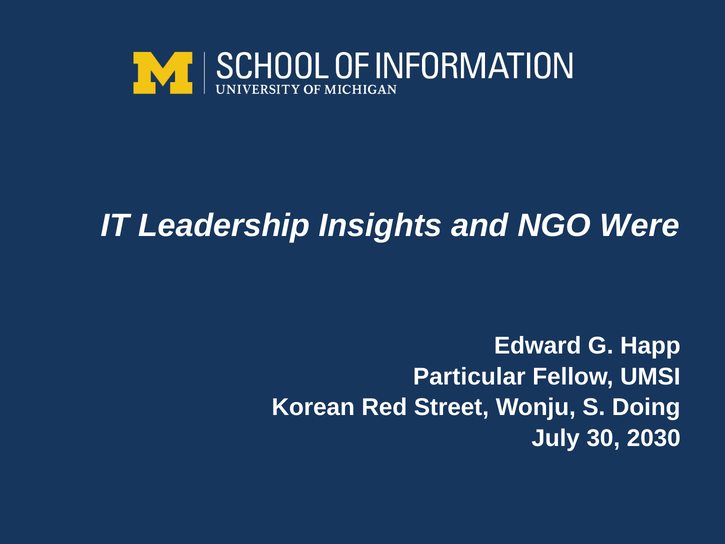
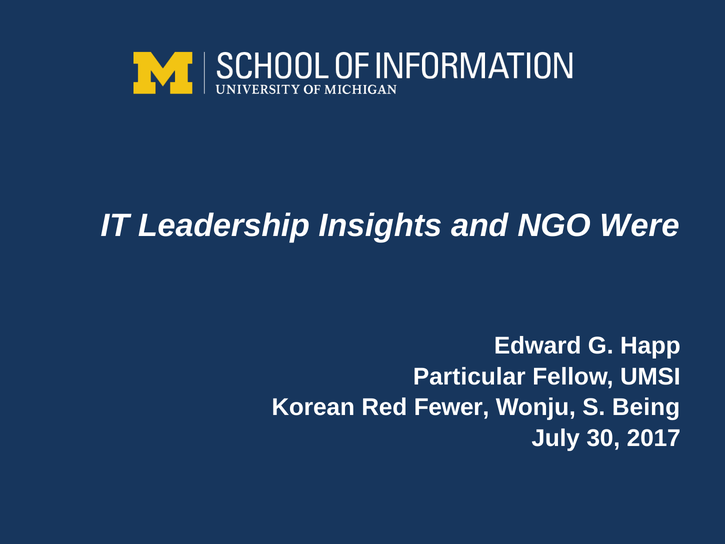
Street: Street -> Fewer (452, 407)
Doing: Doing -> Being (646, 407)
2030: 2030 -> 2017 (654, 438)
